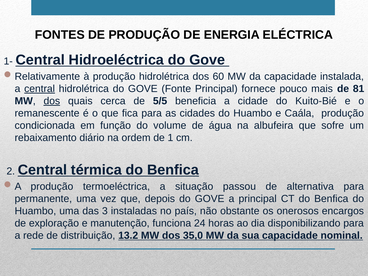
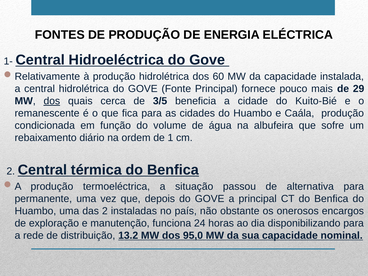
central underline: present -> none (40, 89)
81: 81 -> 29 (359, 89)
5/5: 5/5 -> 3/5 (160, 101)
das 3: 3 -> 2 (105, 211)
35,0: 35,0 -> 95,0 (193, 236)
